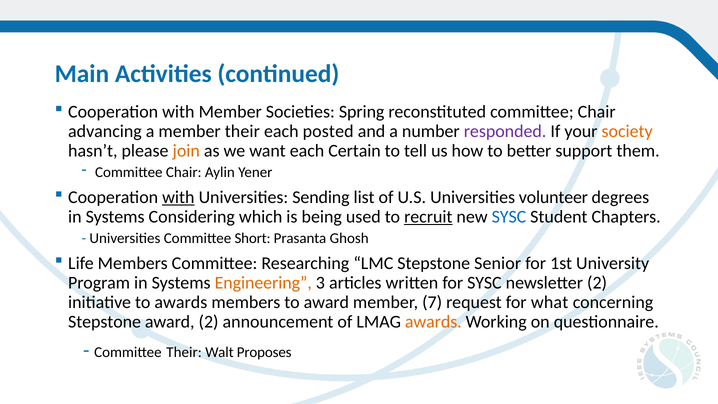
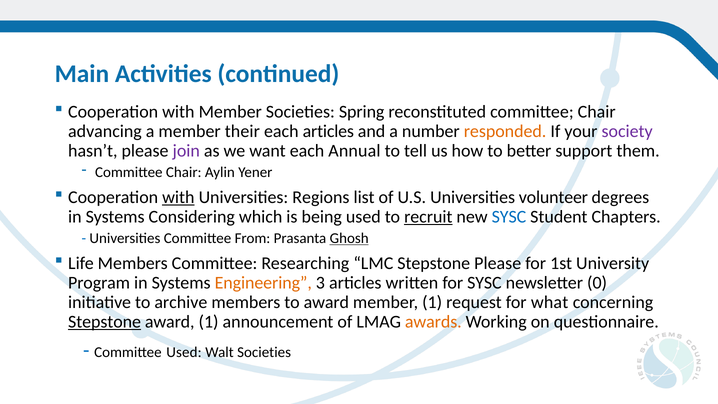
each posted: posted -> articles (328, 131)
responded colour: purple -> orange (505, 131)
society colour: orange -> purple (627, 131)
join colour: orange -> purple (186, 151)
Certain: Certain -> Annual (354, 151)
Sending: Sending -> Regions (321, 197)
Short: Short -> From (252, 238)
Ghosh underline: none -> present (349, 238)
Stepstone Senior: Senior -> Please (498, 263)
newsletter 2: 2 -> 0 (597, 283)
to awards: awards -> archive (181, 302)
member 7: 7 -> 1 (432, 302)
Stepstone underline: none -> present (105, 322)
award 2: 2 -> 1 (209, 322)
Committee Their: Their -> Used (184, 352)
Walt Proposes: Proposes -> Societies (264, 352)
